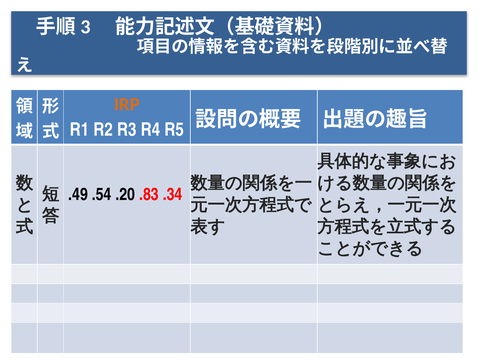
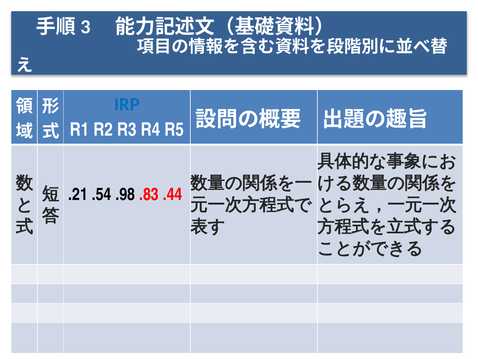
IRP colour: orange -> blue (127, 104)
.49: .49 -> .21 (78, 194)
.20: .20 -> .98 (125, 194)
.34: .34 -> .44 (173, 194)
